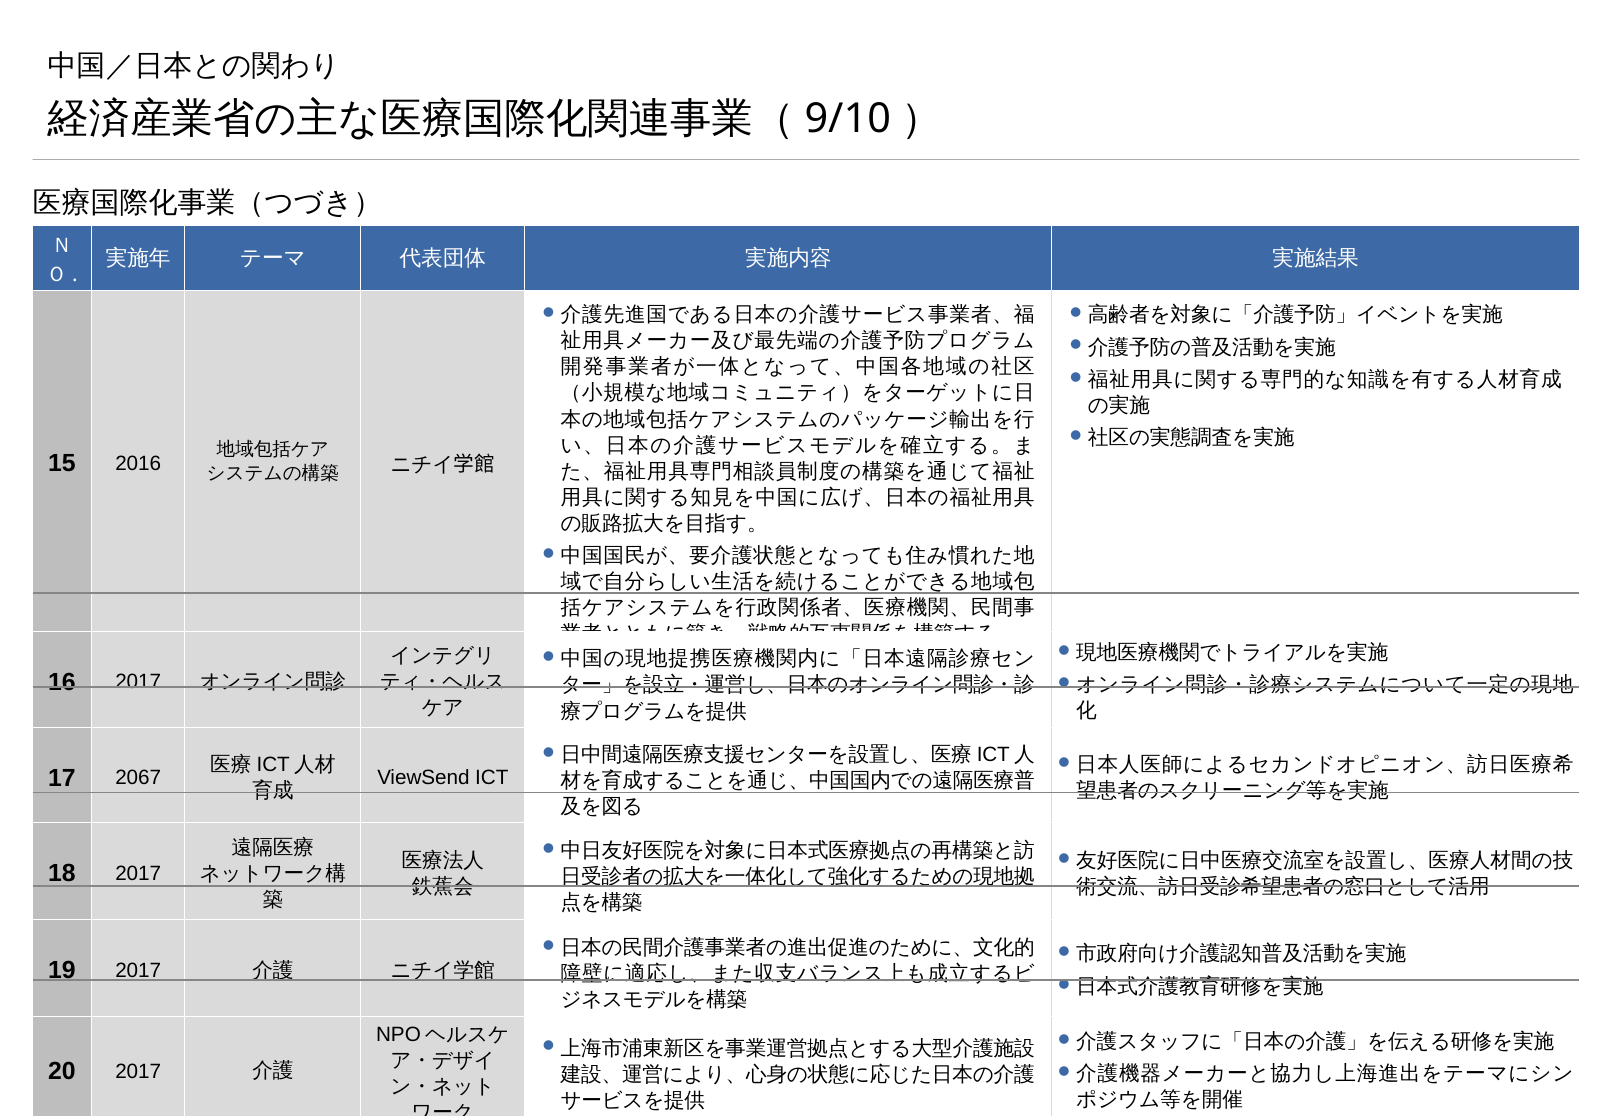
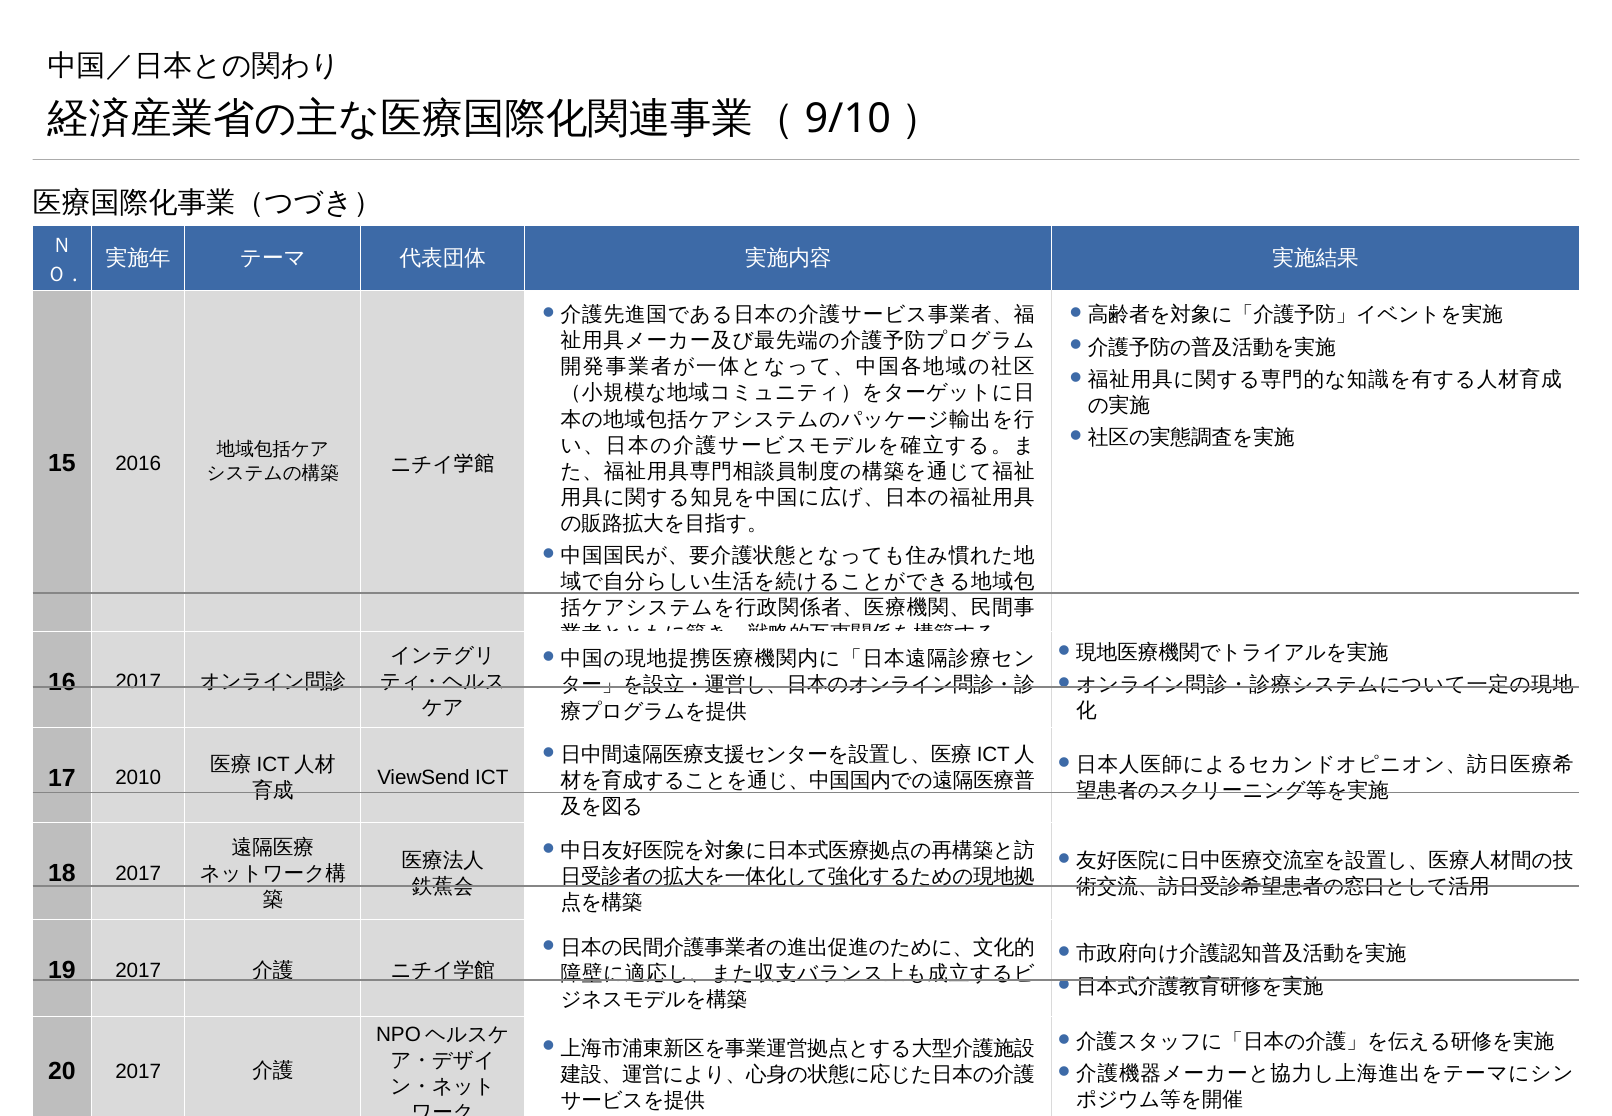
2067: 2067 -> 2010 (138, 778)
